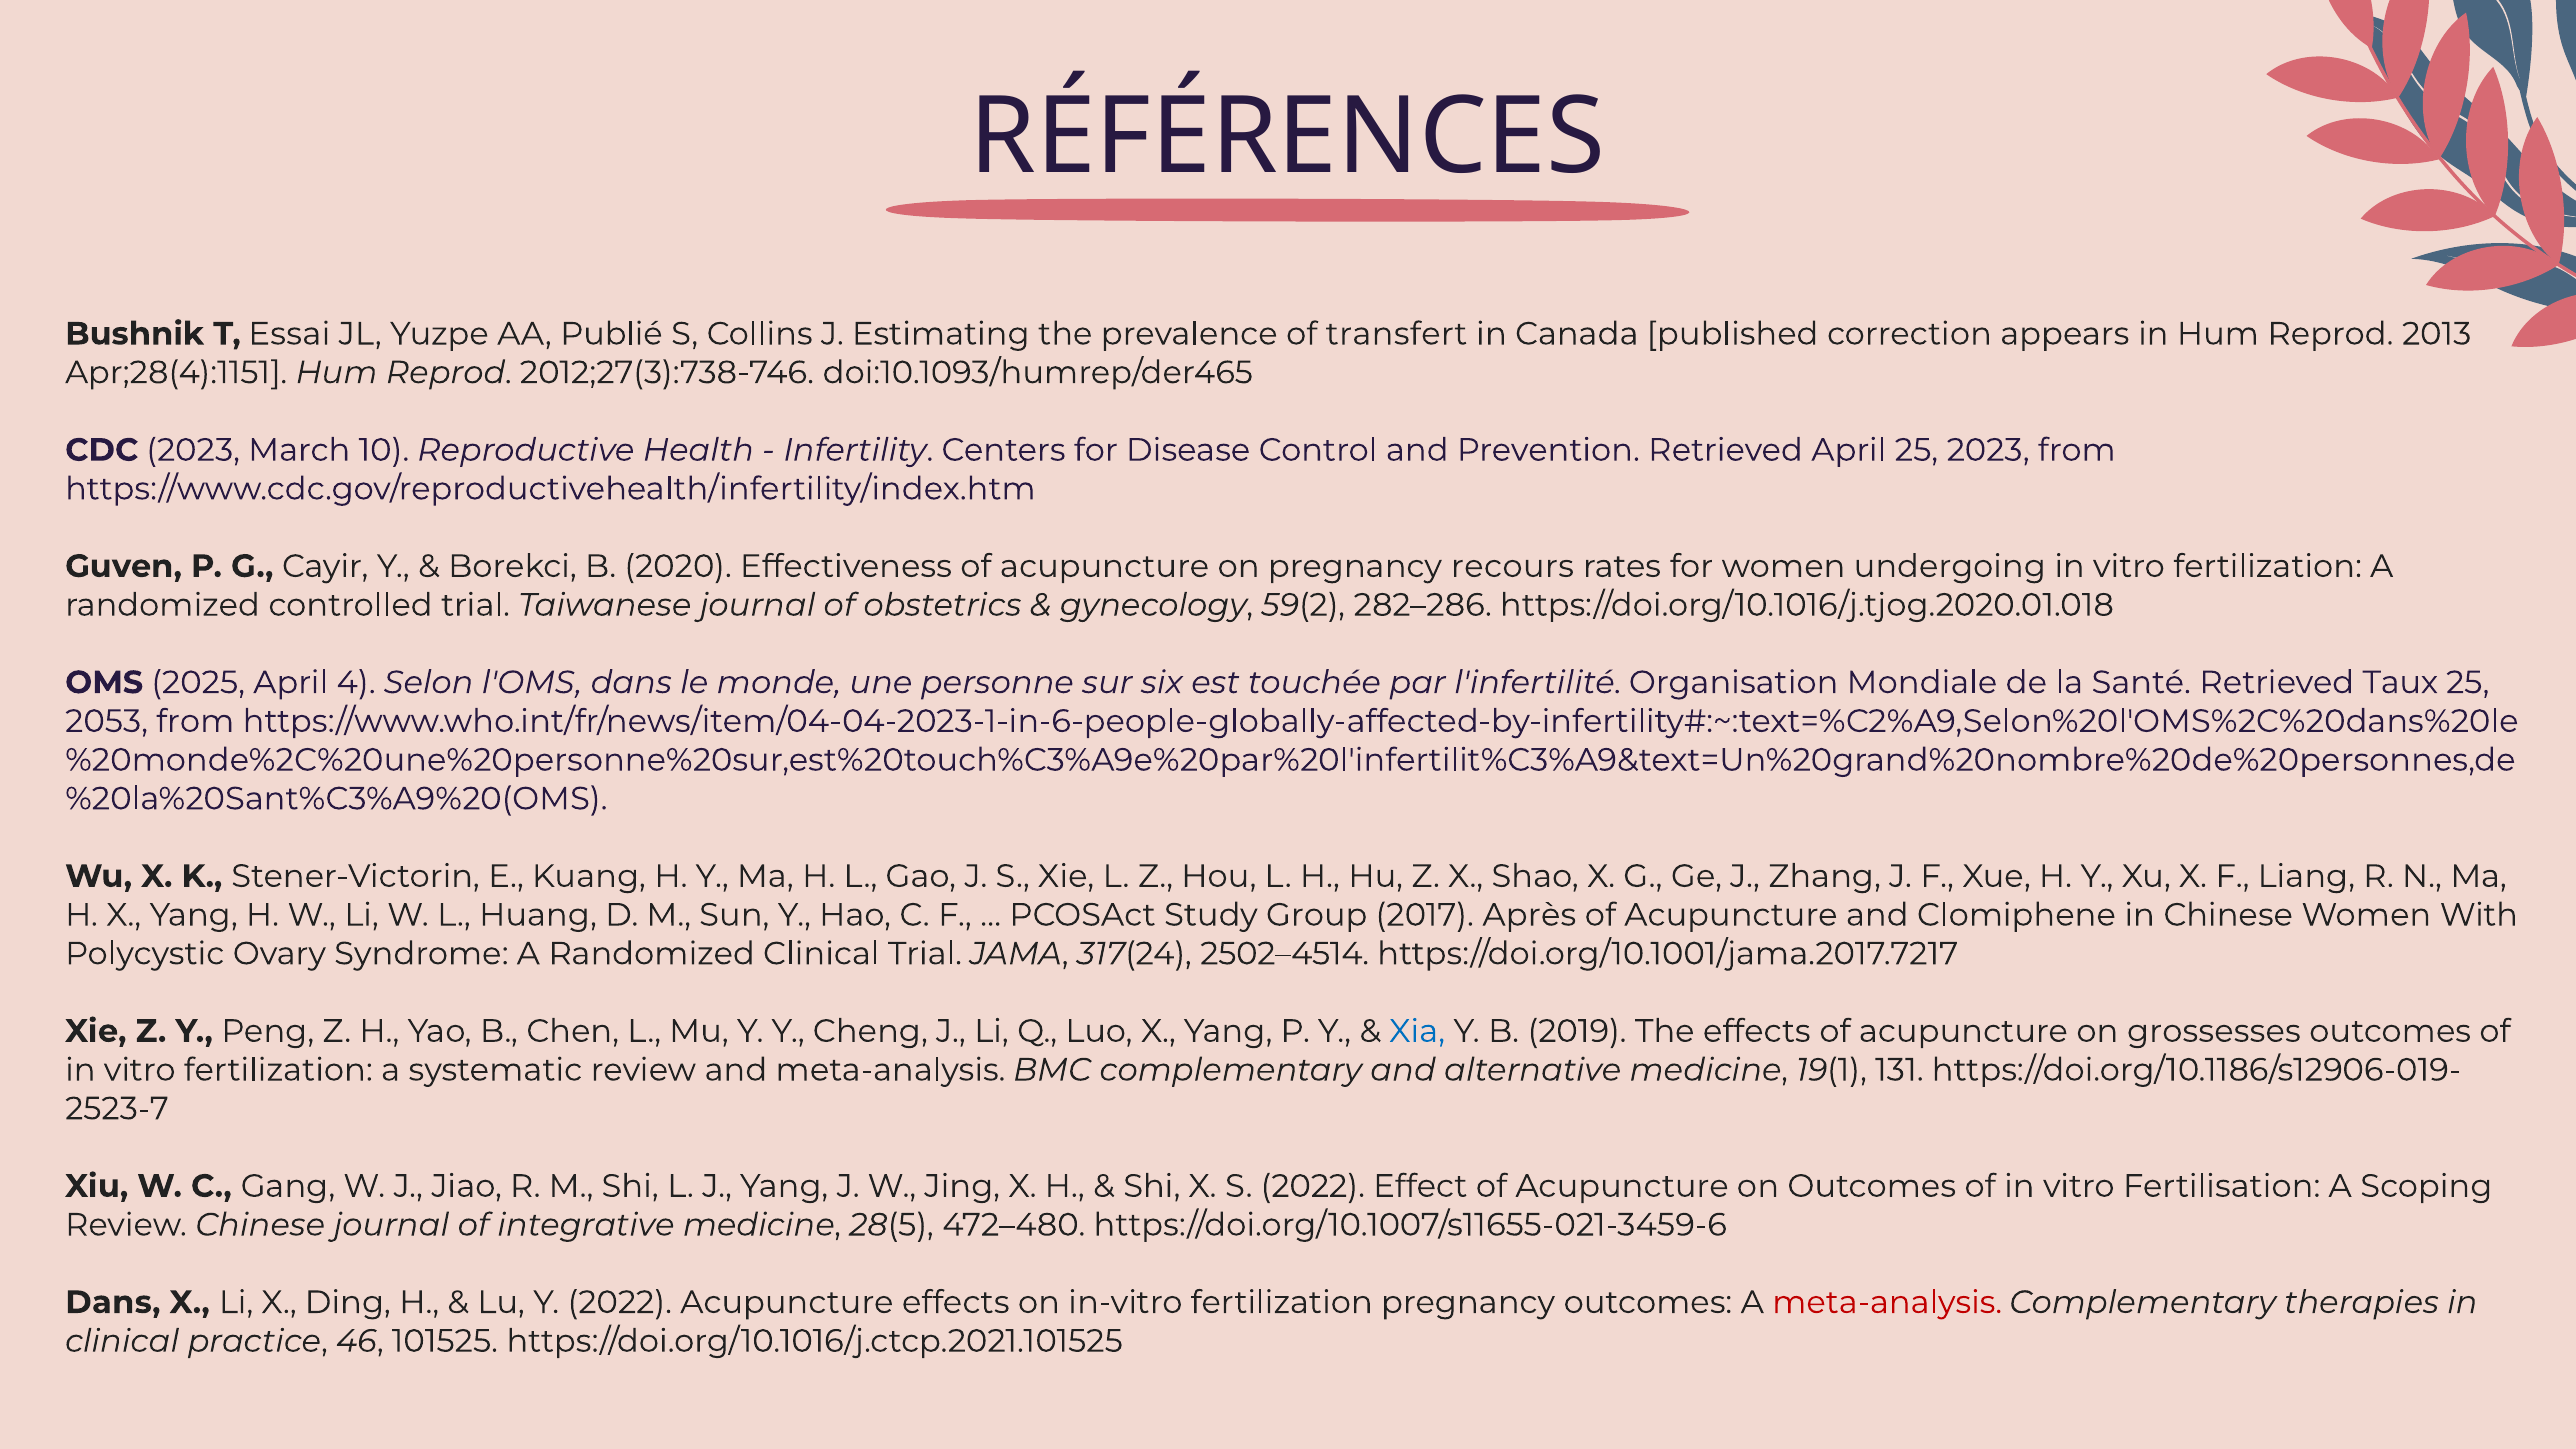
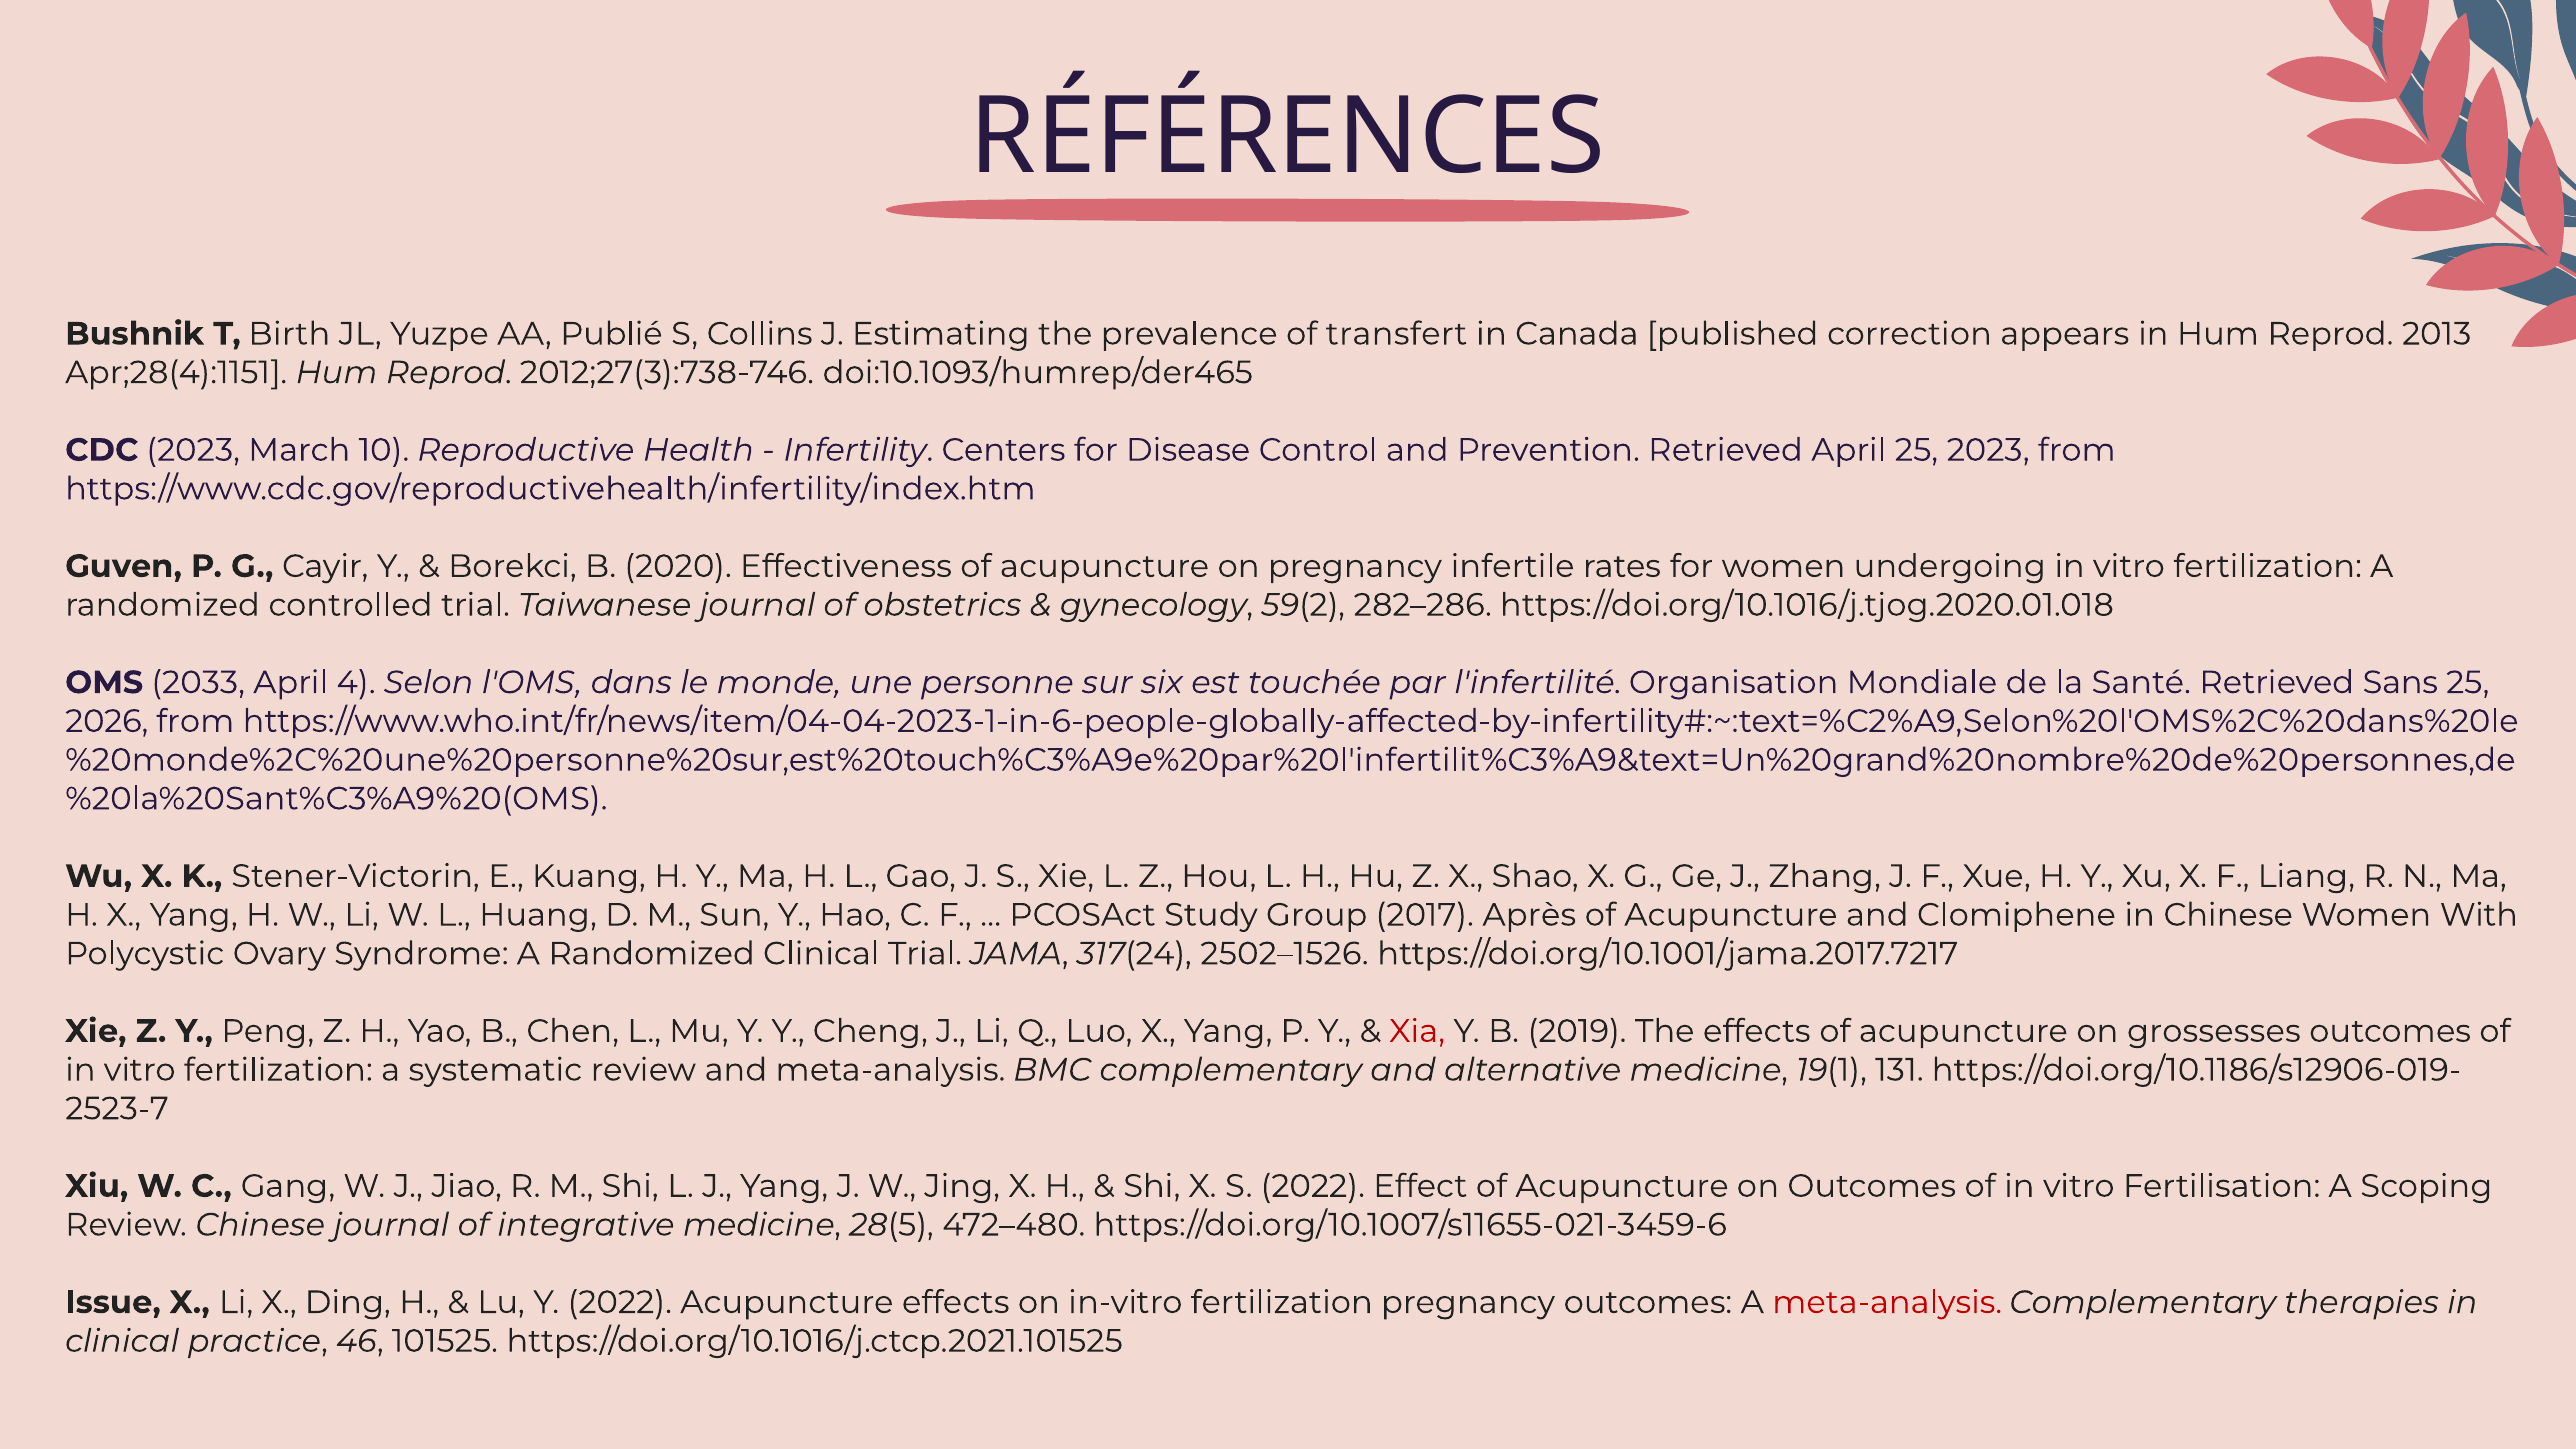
Essai: Essai -> Birth (289, 334)
recours: recours -> infertile (1513, 566)
2025: 2025 -> 2033 (198, 683)
Taux: Taux -> Sans (2400, 683)
2053: 2053 -> 2026 (107, 721)
2502–4514: 2502–4514 -> 2502–1526 (1284, 954)
Xia colour: blue -> red (1417, 1031)
Dans: Dans -> Issue (113, 1302)
